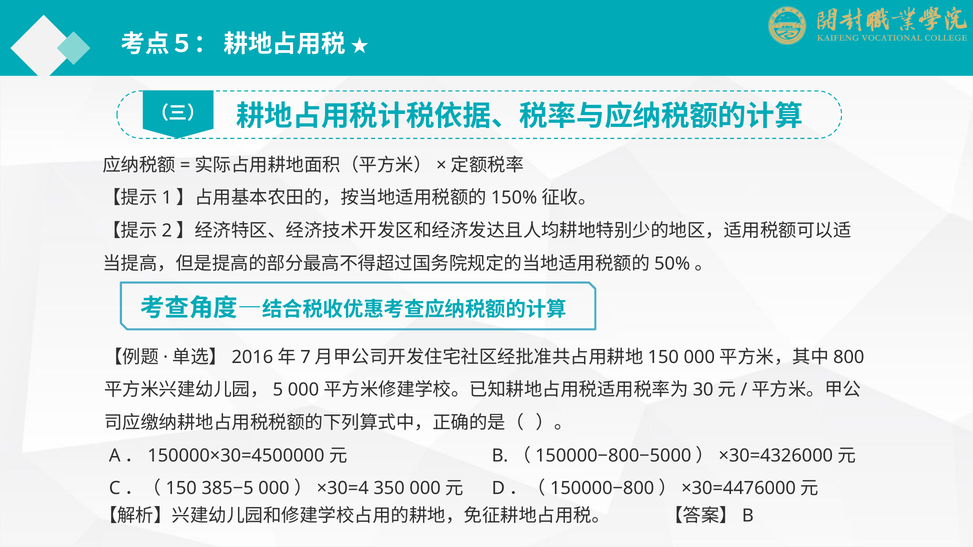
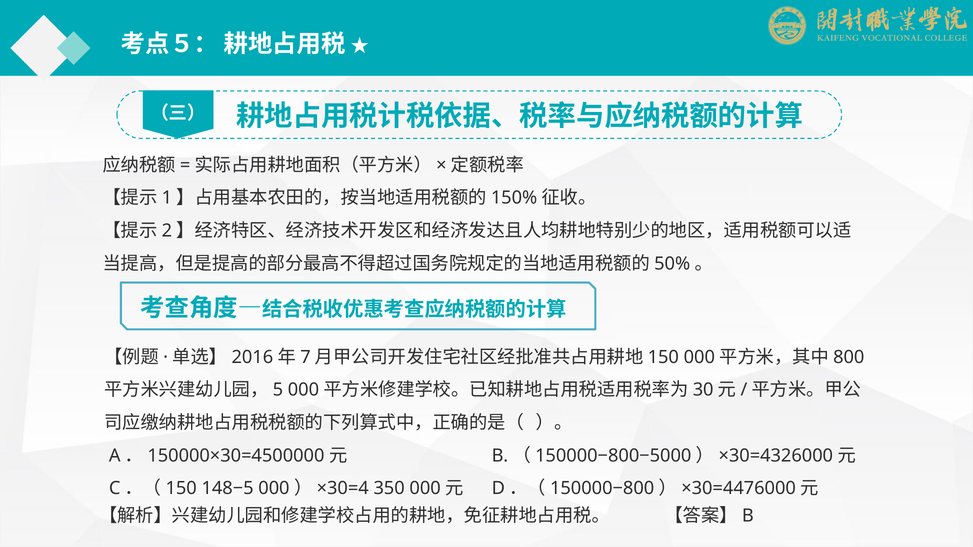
385−5: 385−5 -> 148−5 (228, 489)
